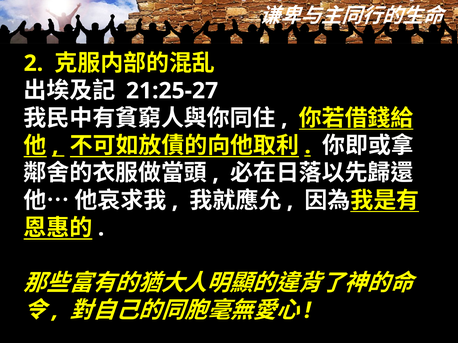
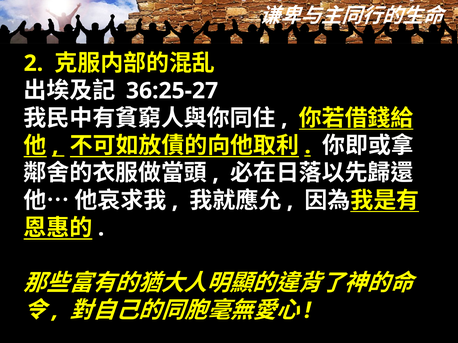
21:25-27: 21:25-27 -> 36:25-27 (172, 91)
